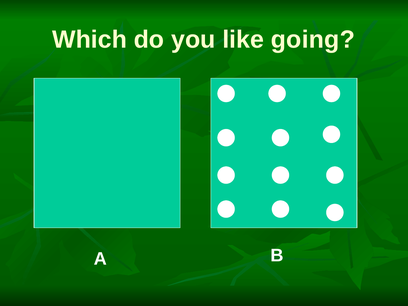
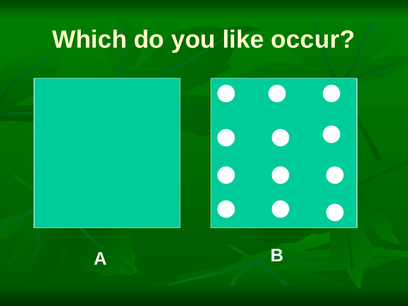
going: going -> occur (313, 40)
